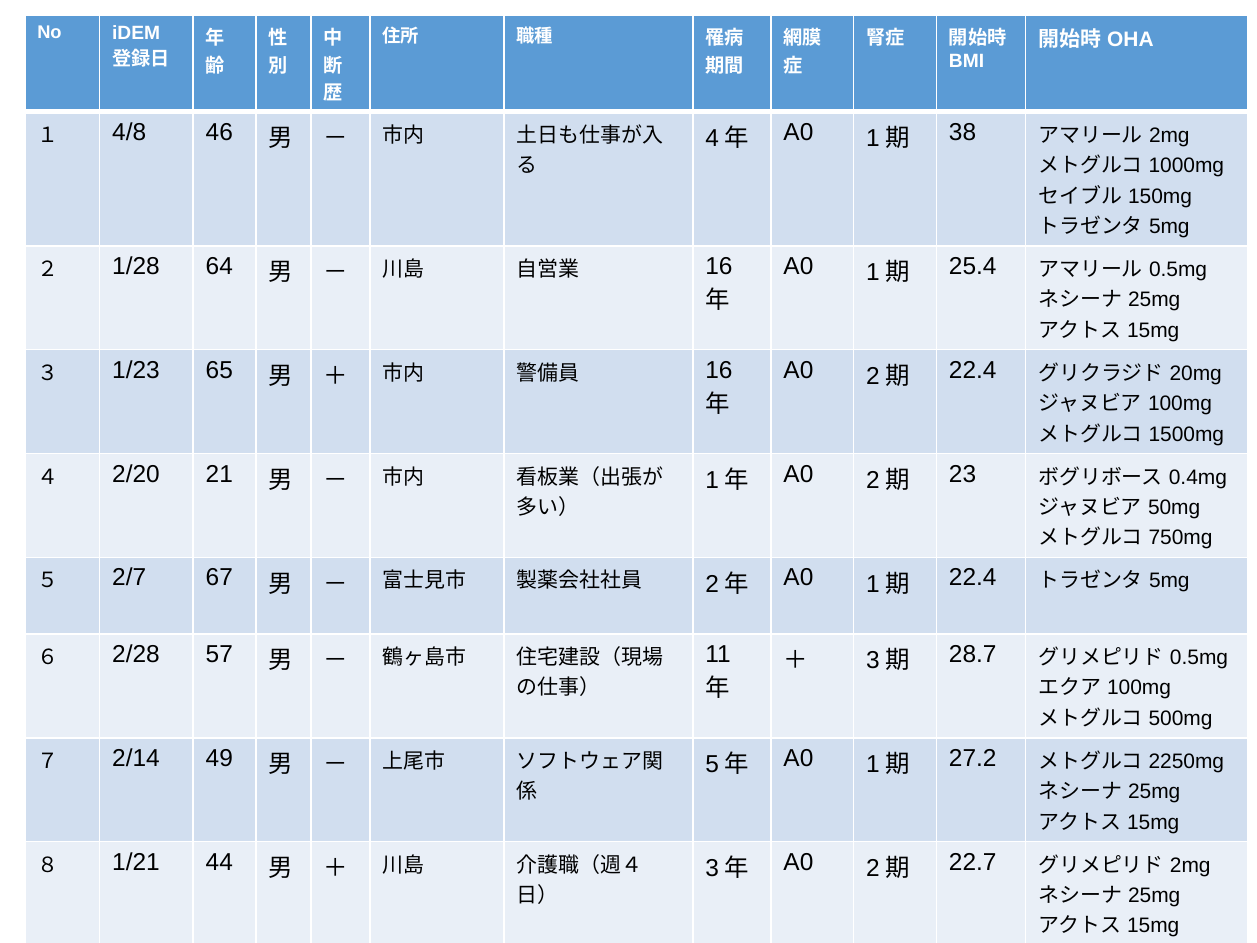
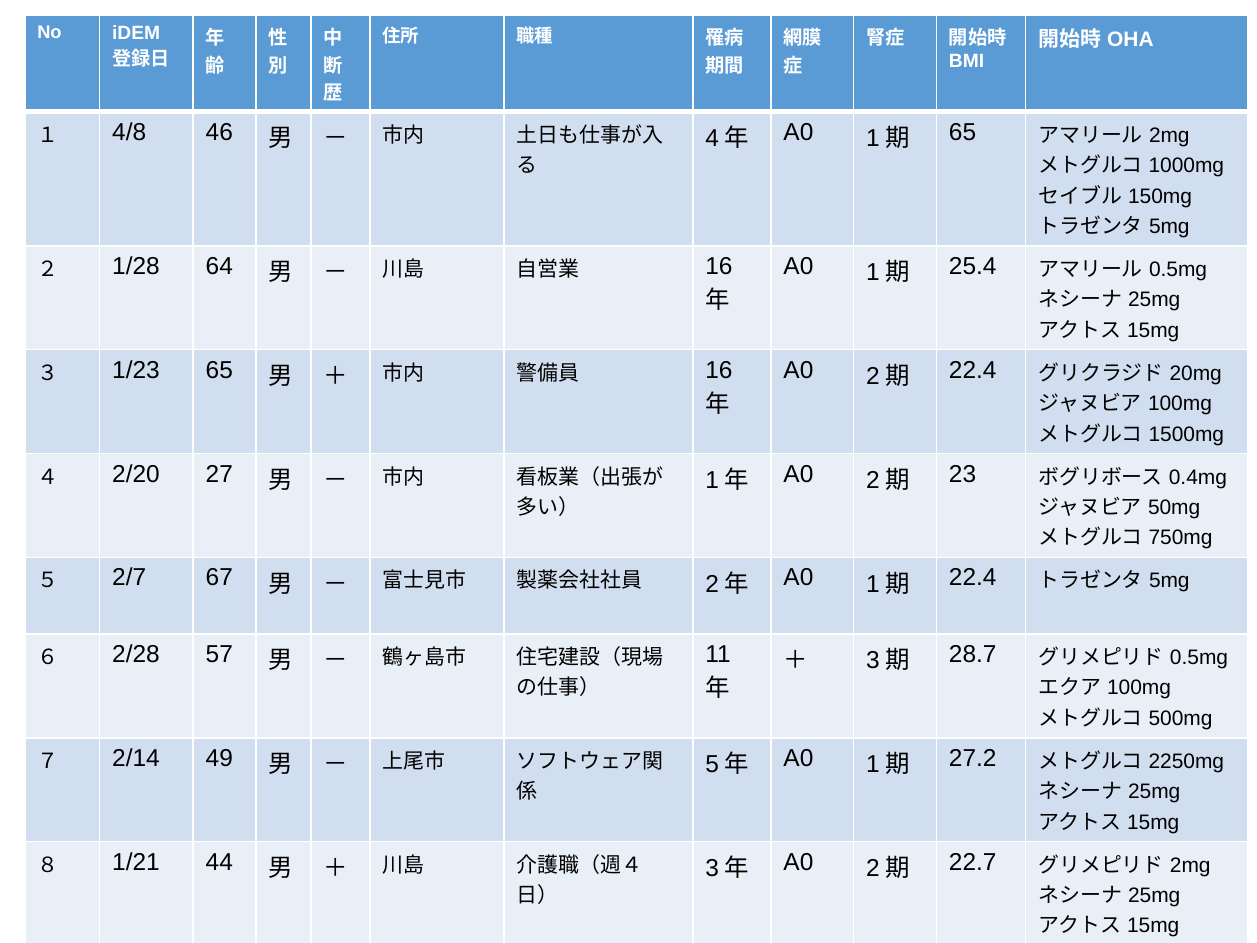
38: 38 -> 65 (963, 132)
21: 21 -> 27 (219, 474)
